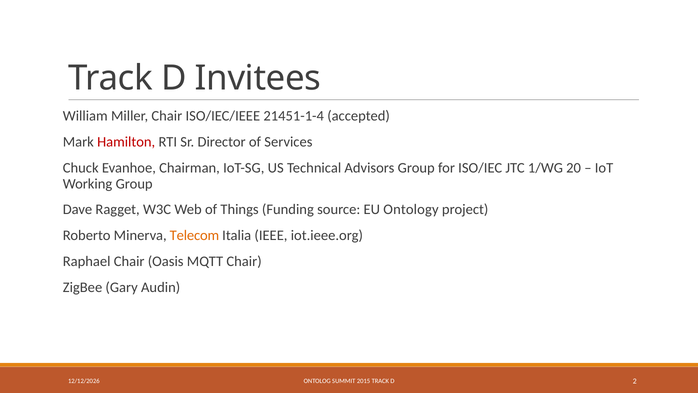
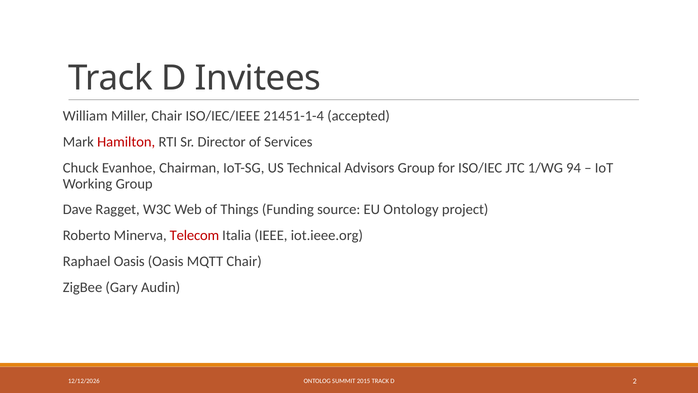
20: 20 -> 94 (574, 168)
Telecom colour: orange -> red (194, 235)
Raphael Chair: Chair -> Oasis (129, 261)
